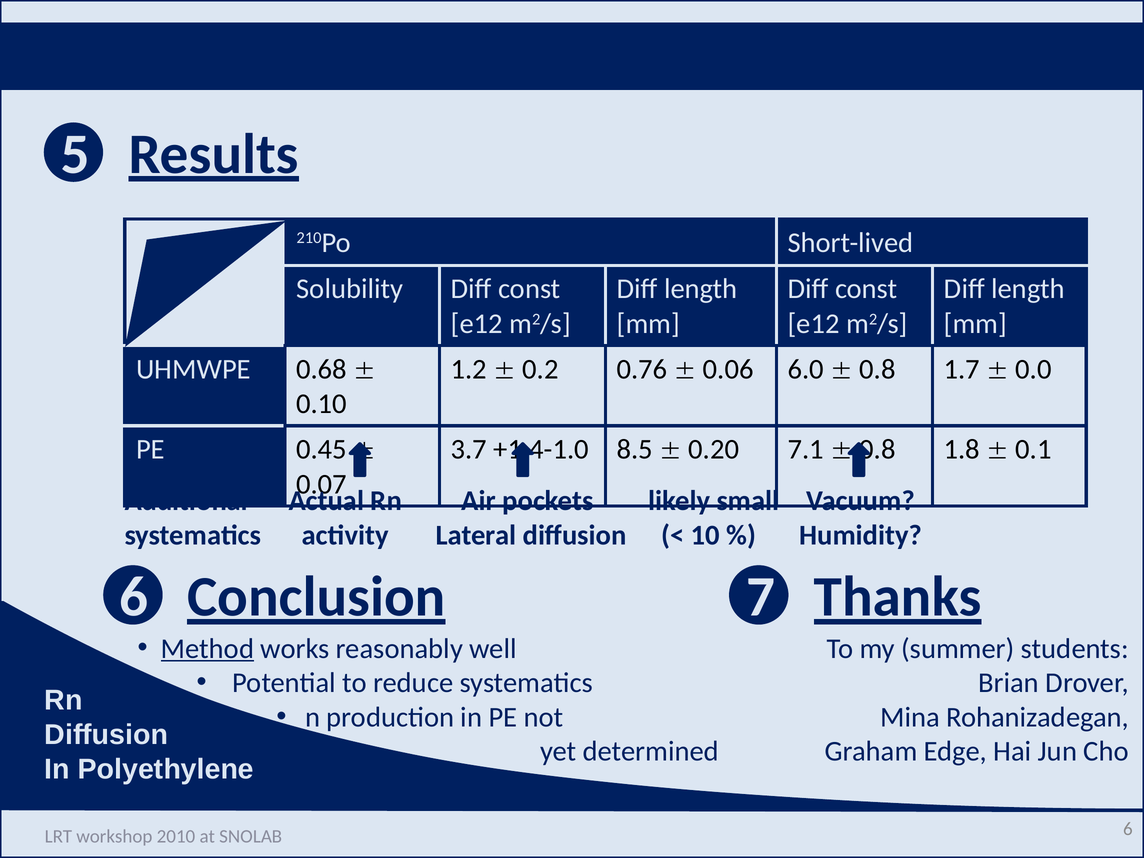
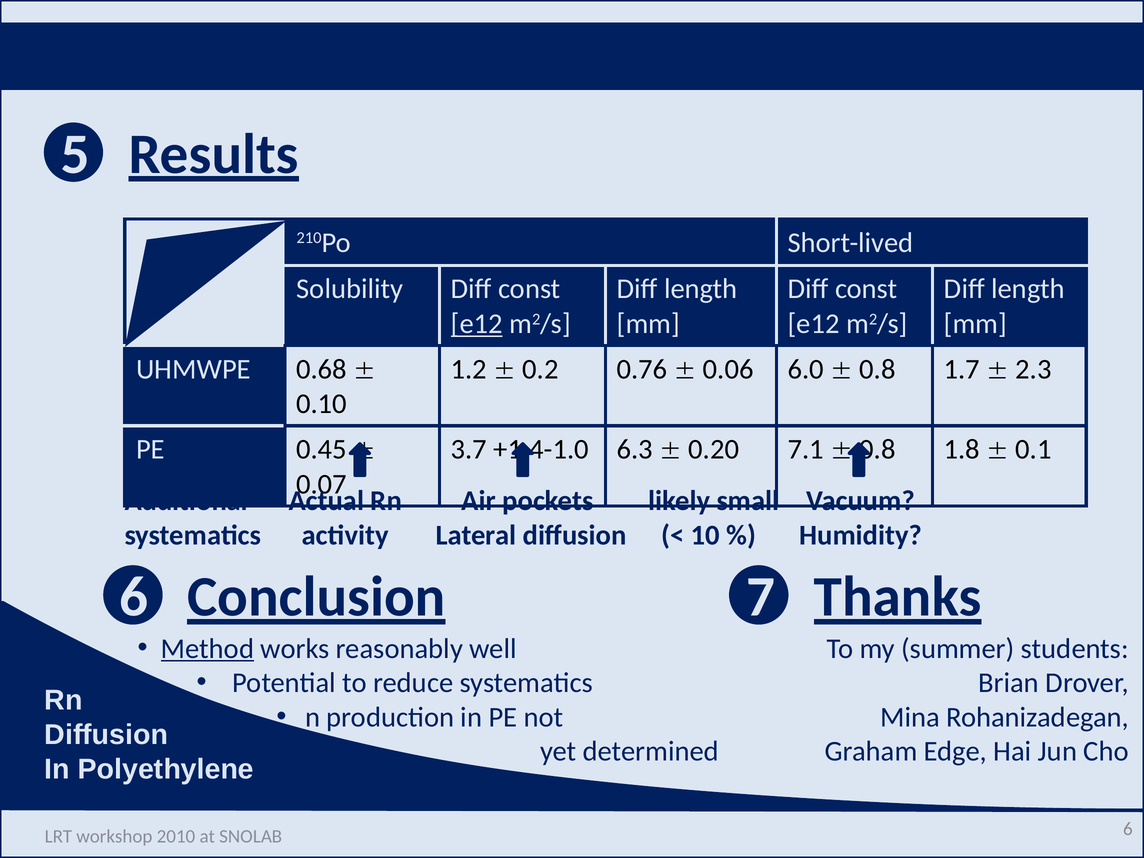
e12 underline: none -> present (477, 324)
0.0: 0.0 -> 2.3 (1034, 369)
8.5: 8.5 -> 6.3 (635, 449)
